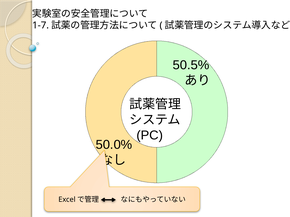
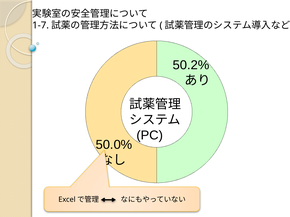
50.5%: 50.5% -> 50.2% (191, 65)
